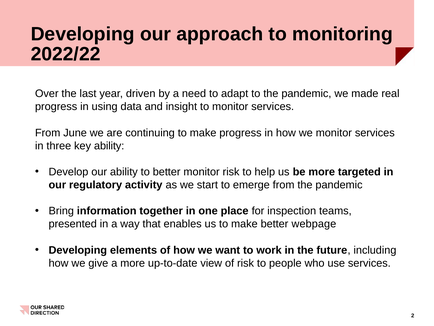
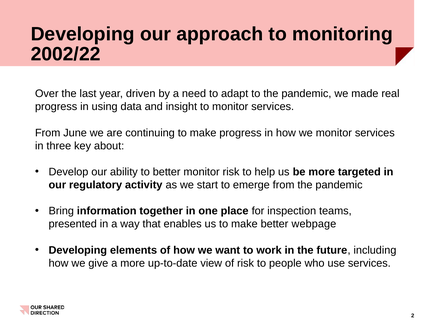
2022/22: 2022/22 -> 2002/22 (66, 54)
key ability: ability -> about (109, 146)
